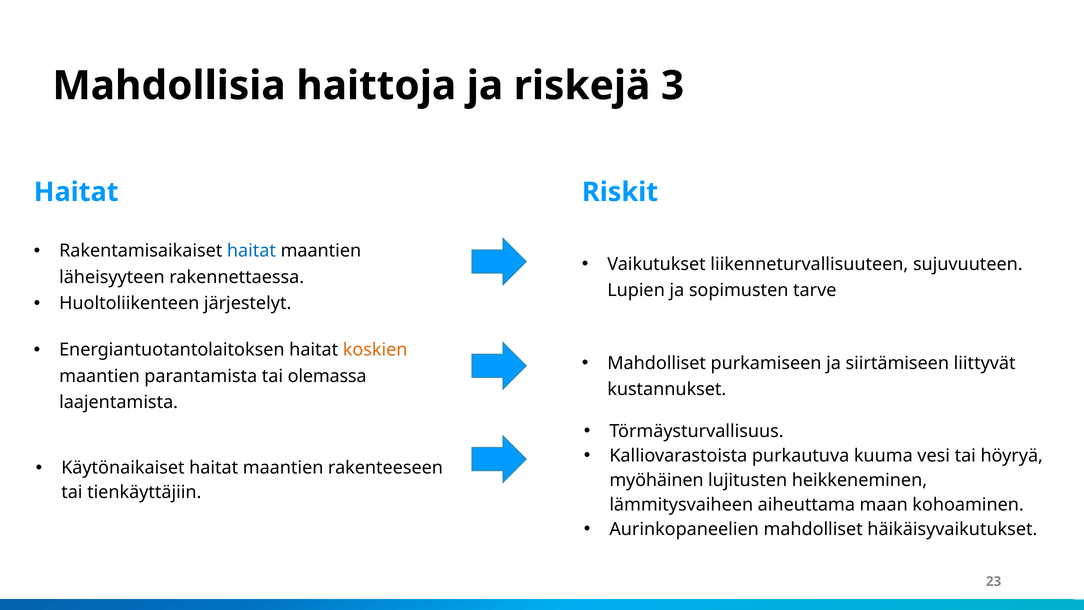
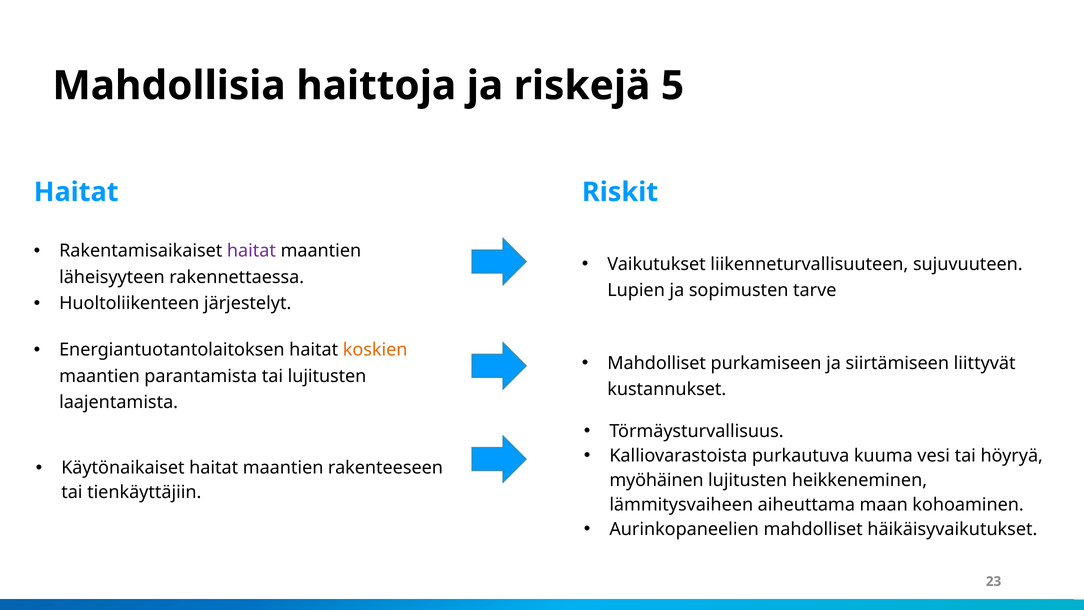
3: 3 -> 5 (672, 86)
haitat colour: blue -> purple (251, 251)
tai olemassa: olemassa -> lujitusten (327, 376)
